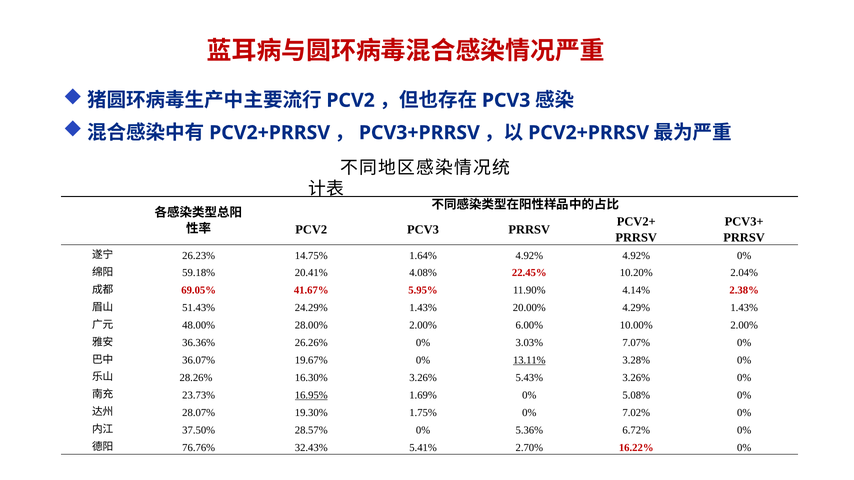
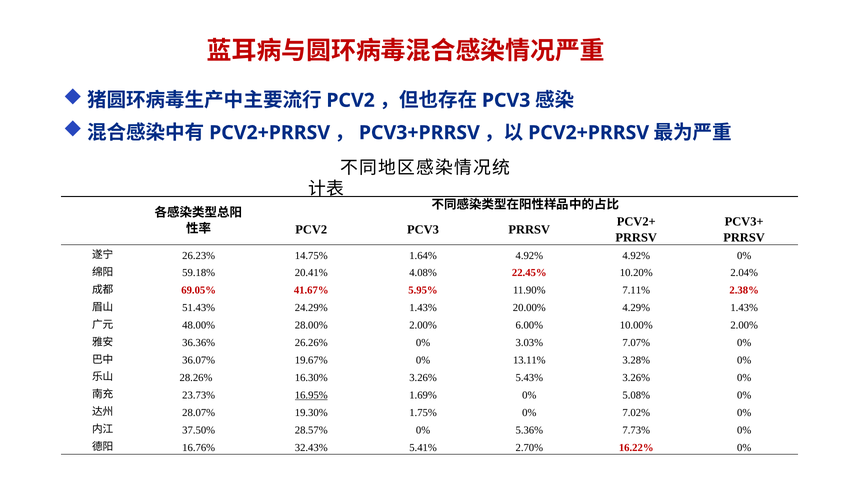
4.14%: 4.14% -> 7.11% (636, 291)
13.11% underline: present -> none (529, 361)
6.72%: 6.72% -> 7.73% (636, 430)
76.76%: 76.76% -> 16.76% (199, 448)
